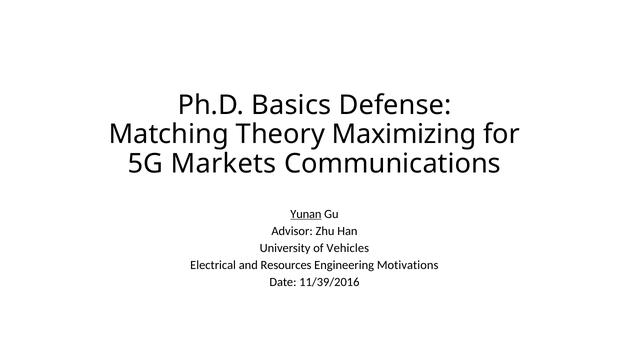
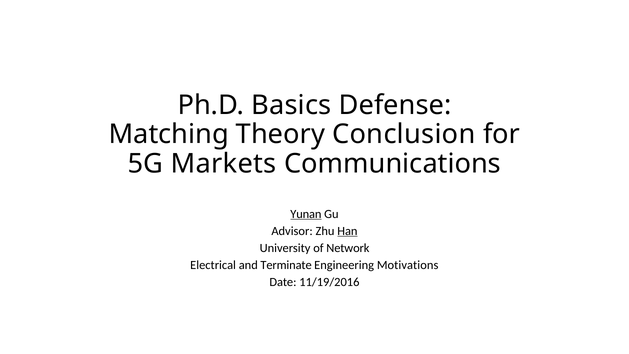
Maximizing: Maximizing -> Conclusion (404, 134)
Han underline: none -> present (347, 231)
Vehicles: Vehicles -> Network (348, 248)
Resources: Resources -> Terminate (286, 265)
11/39/2016: 11/39/2016 -> 11/19/2016 (329, 282)
